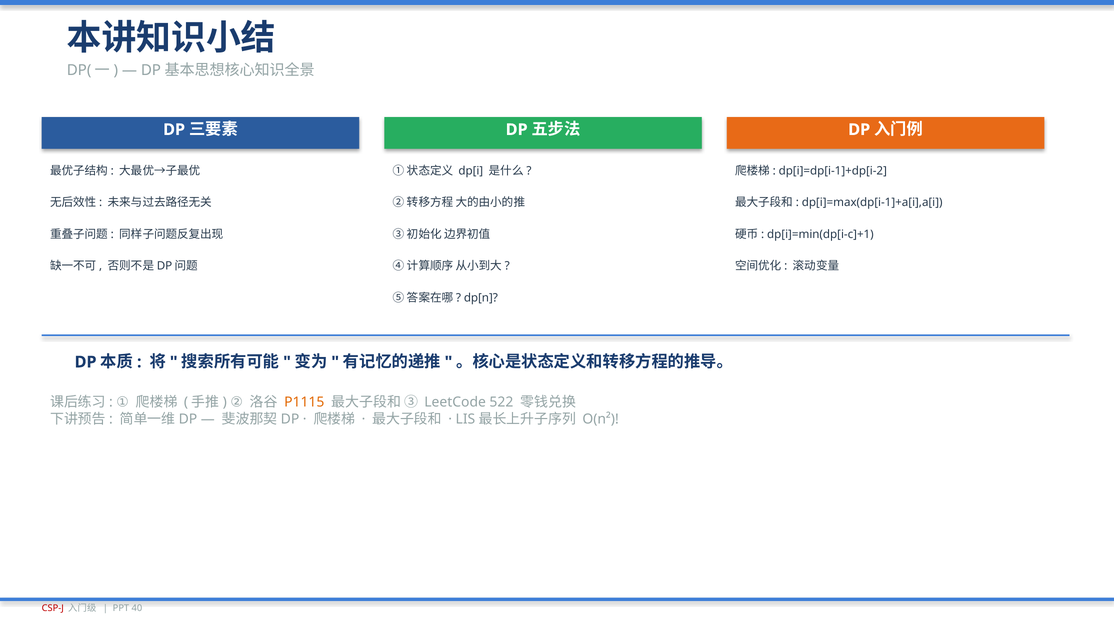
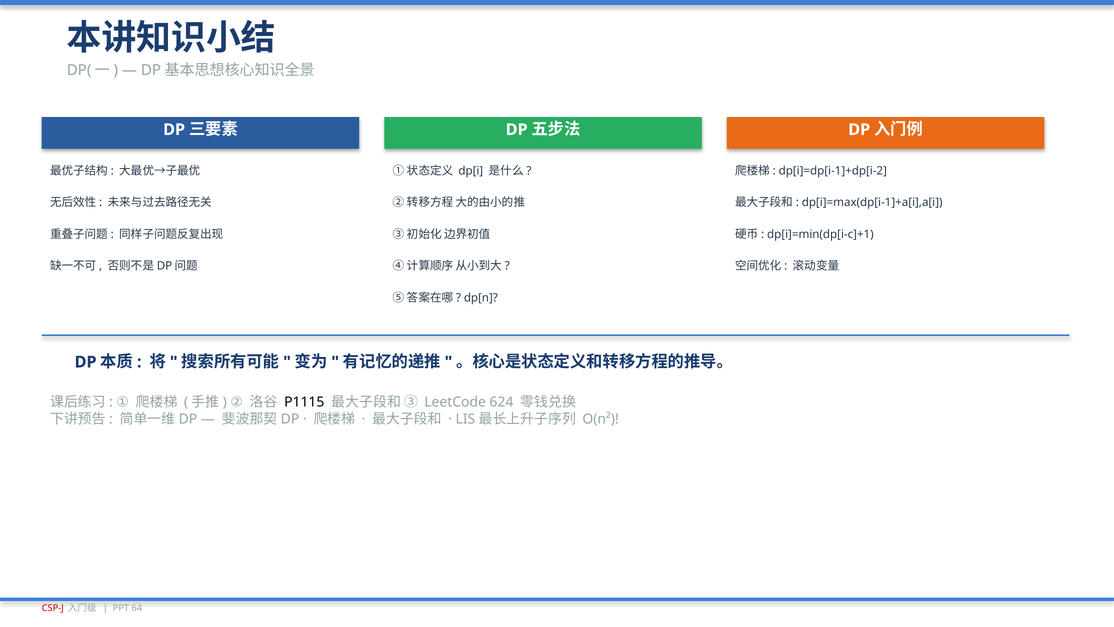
P1115 colour: orange -> black (304, 402)
522: 522 -> 624 (501, 402)
40: 40 -> 64 (137, 608)
